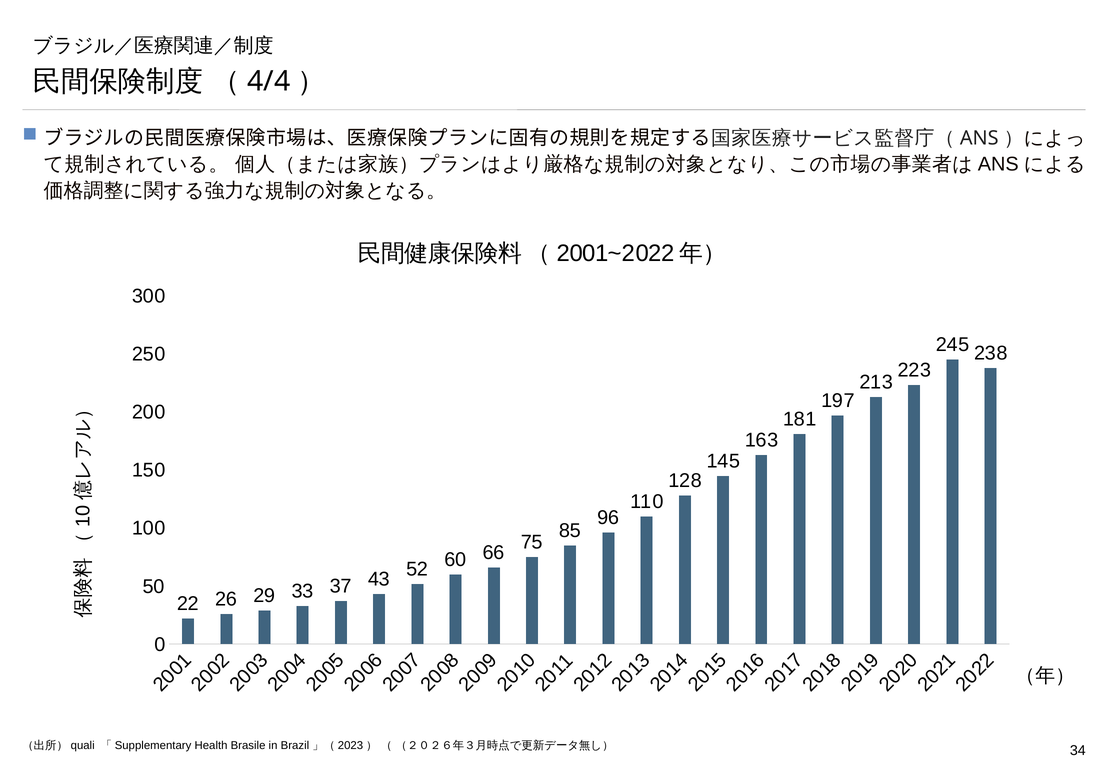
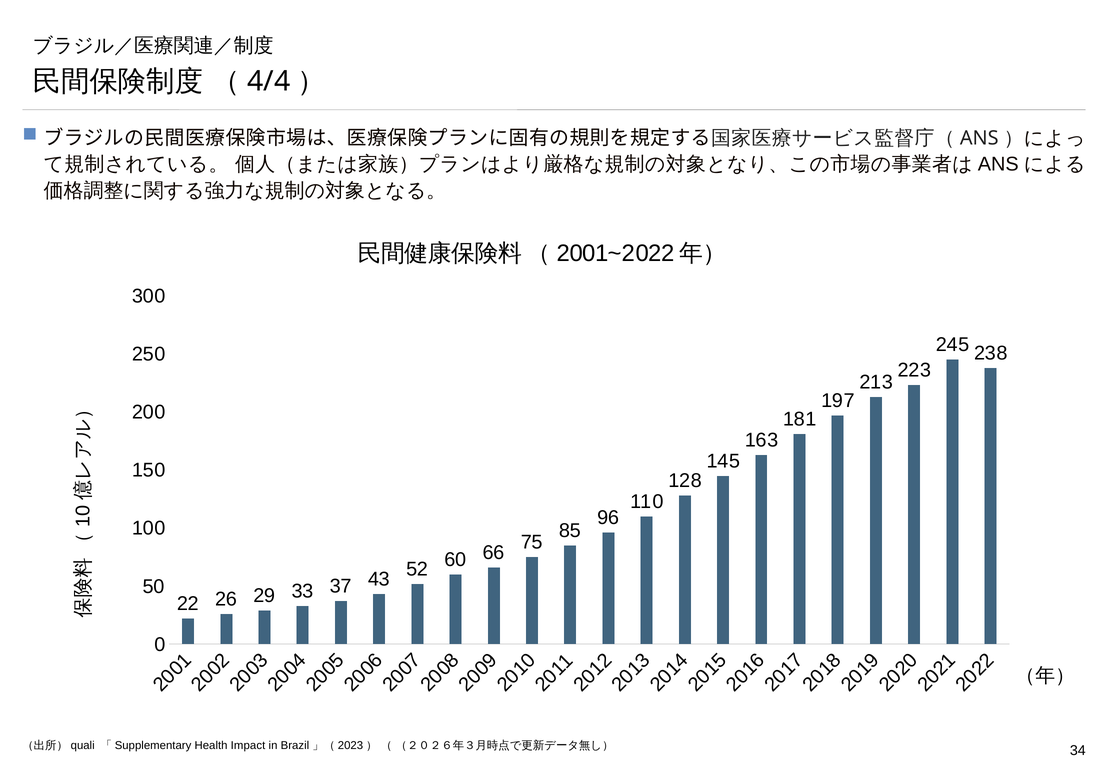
Brasile: Brasile -> Impact (248, 745)
